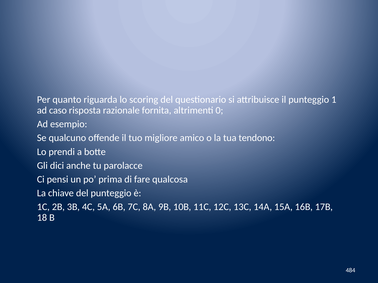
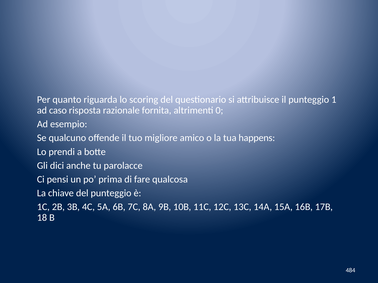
tendono: tendono -> happens (257, 138)
